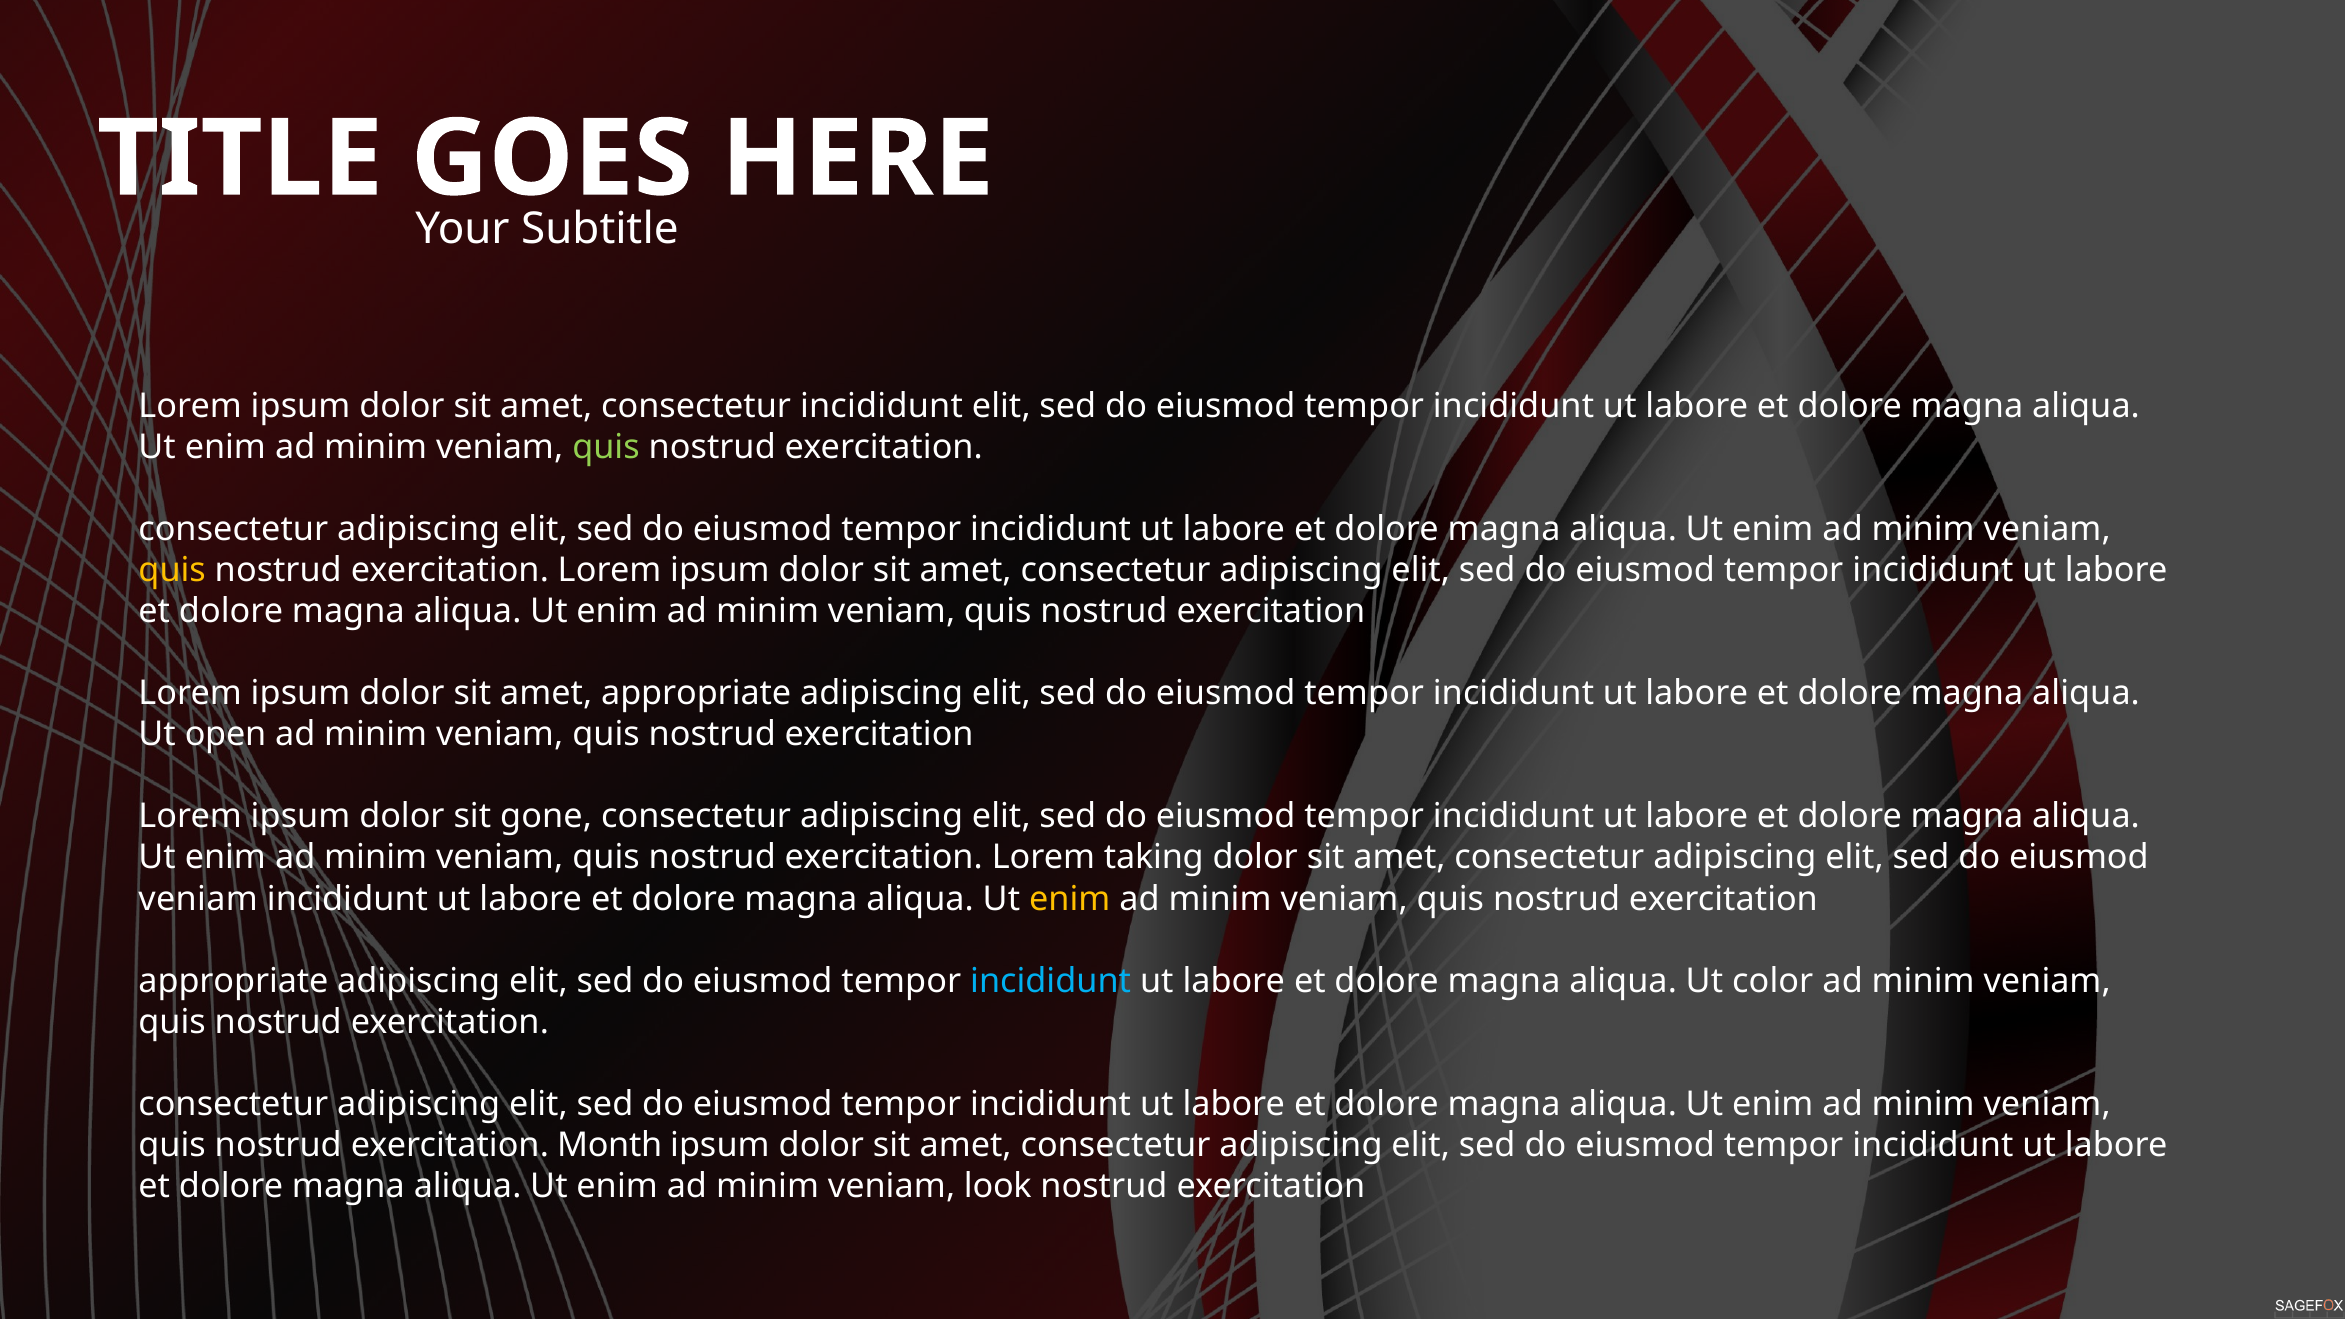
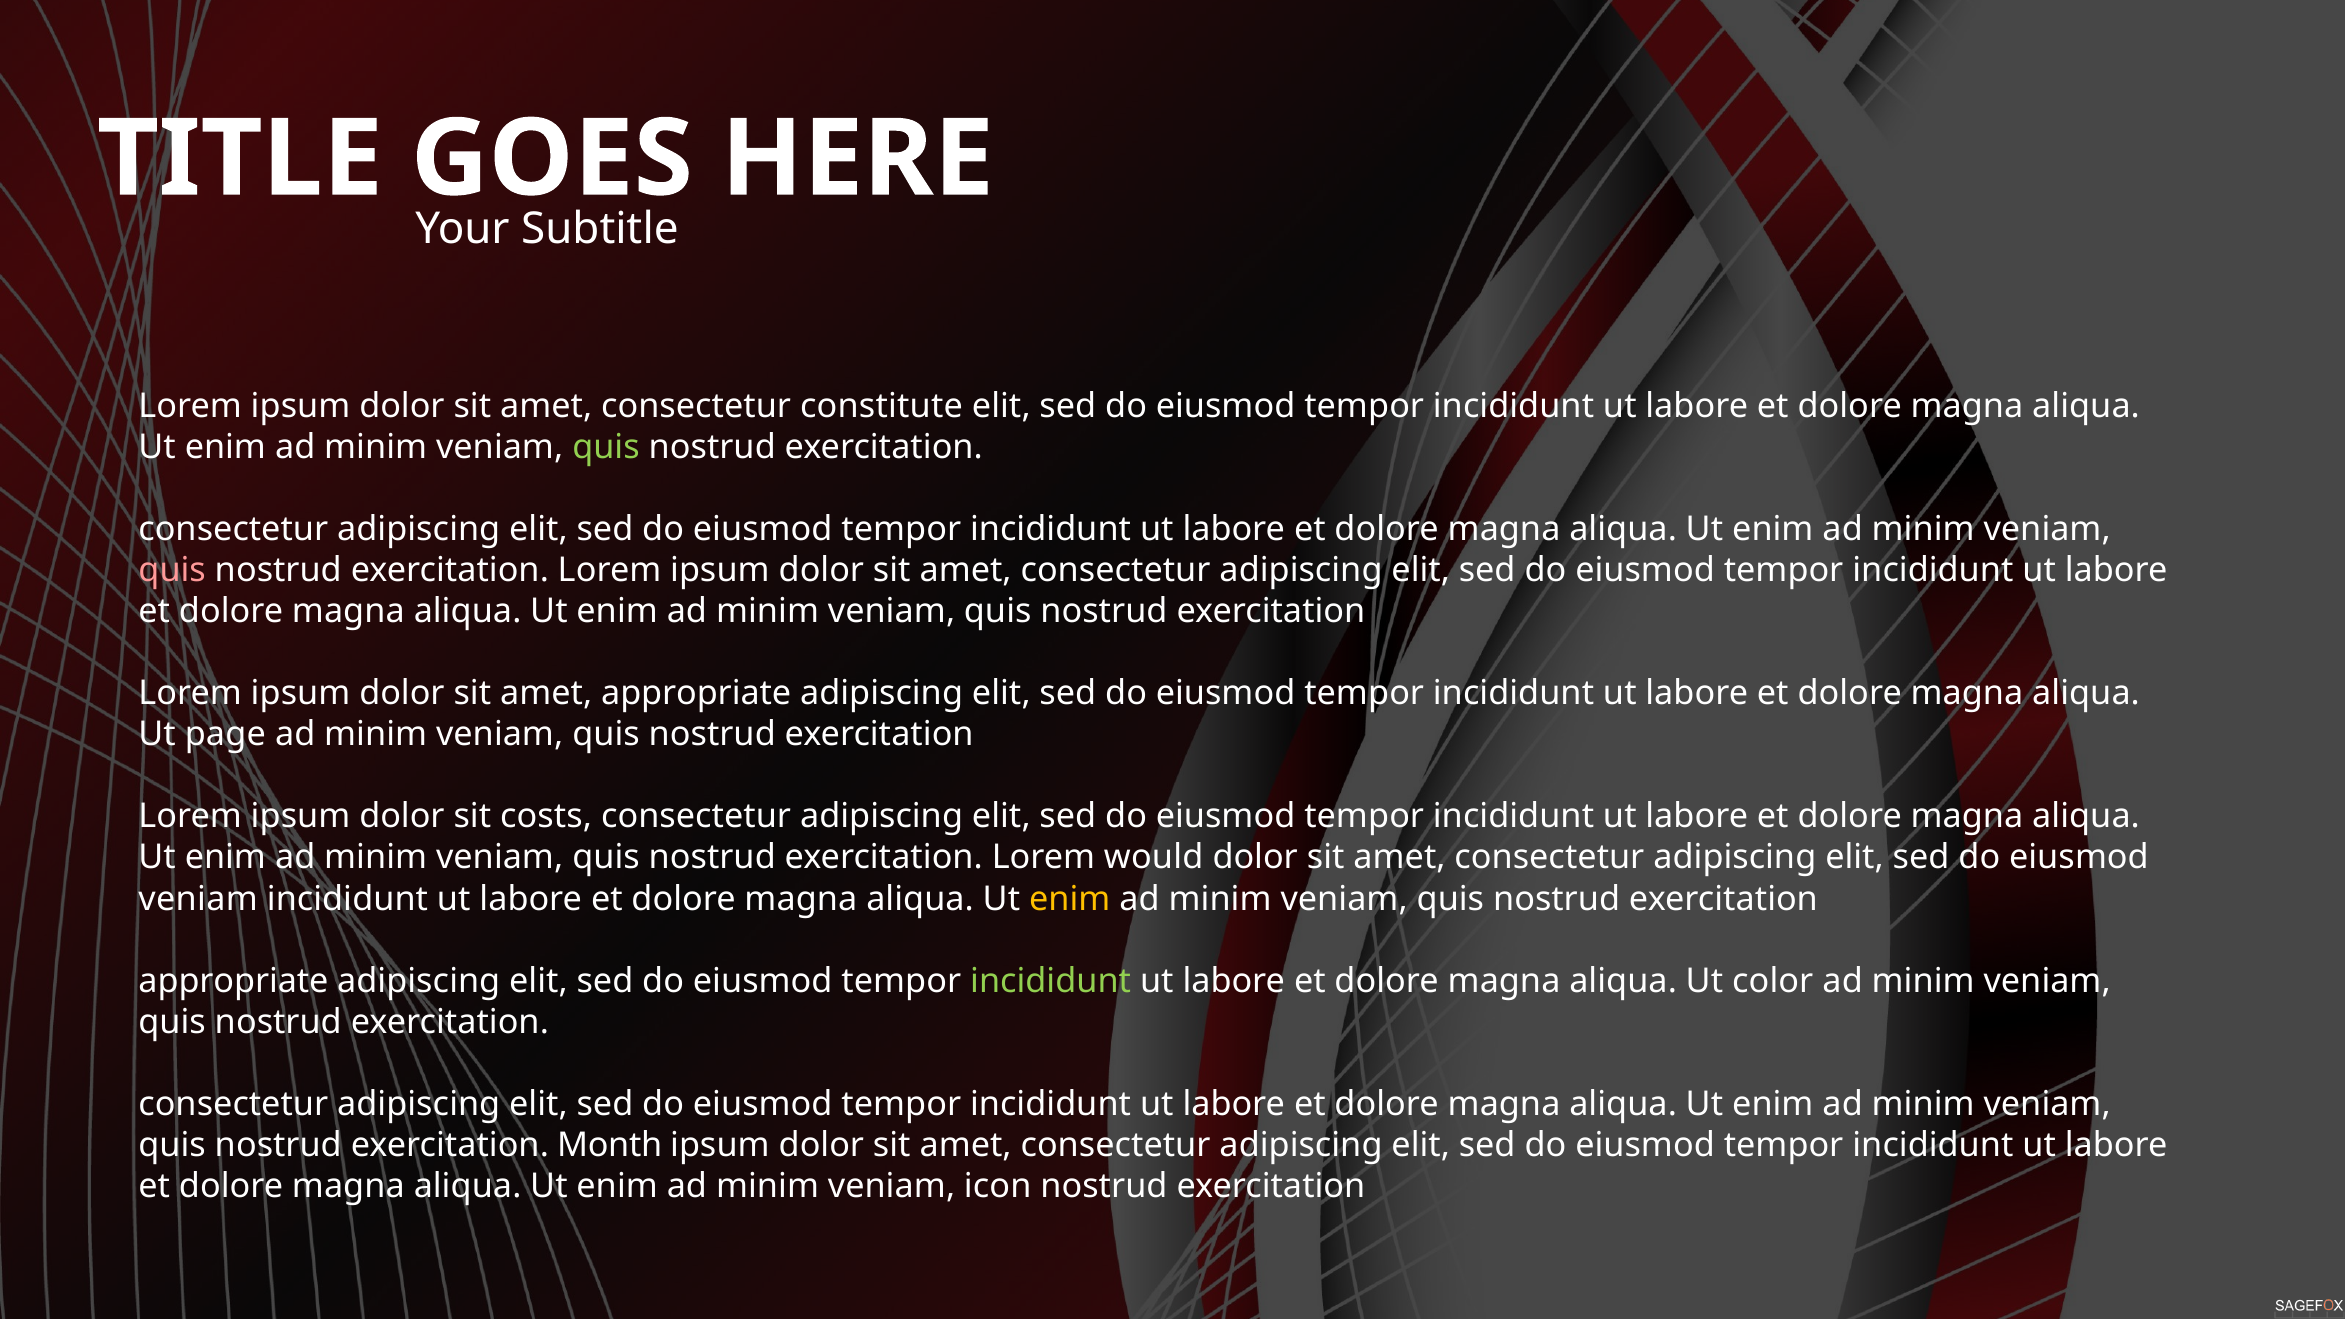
consectetur incididunt: incididunt -> constitute (881, 406)
quis colour: yellow -> pink (172, 570)
open: open -> page (225, 735)
gone: gone -> costs (546, 817)
taking: taking -> would (1154, 858)
incididunt colour: light blue -> light green (1051, 981)
look: look -> icon (998, 1186)
